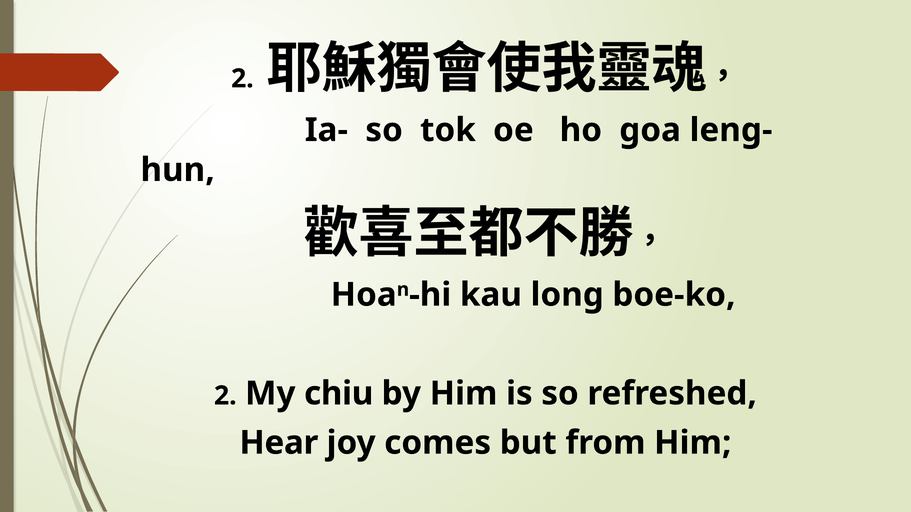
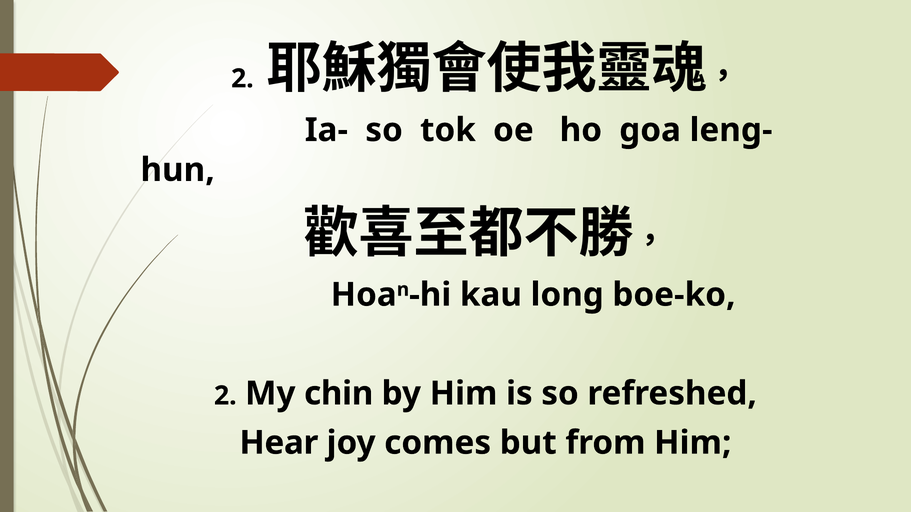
chiu: chiu -> chin (339, 394)
